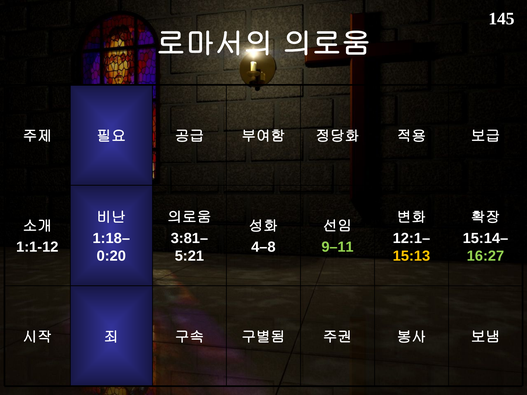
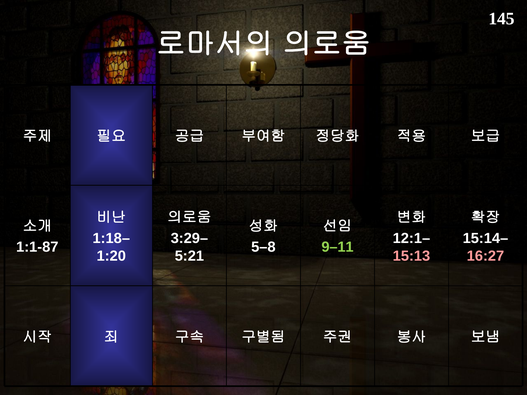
3:81–: 3:81– -> 3:29– (189, 239)
1:1-12: 1:1-12 -> 1:1-87 (37, 247)
4–8: 4–8 -> 5–8 (263, 247)
0:20: 0:20 -> 1:20 (111, 256)
15:13 colour: yellow -> pink (411, 256)
16:27 colour: light green -> pink (485, 256)
